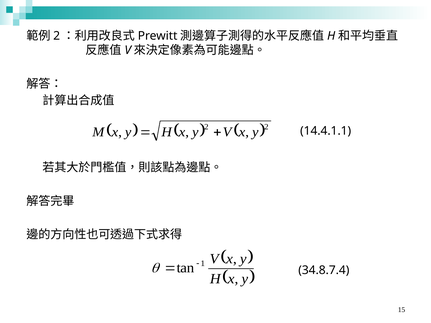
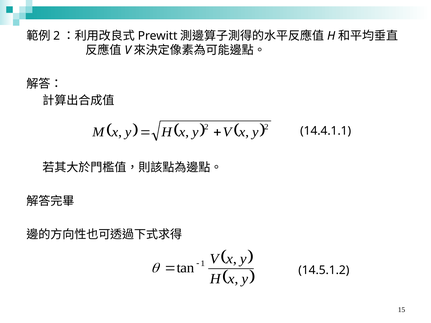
34.8.7.4: 34.8.7.4 -> 14.5.1.2 (324, 270)
